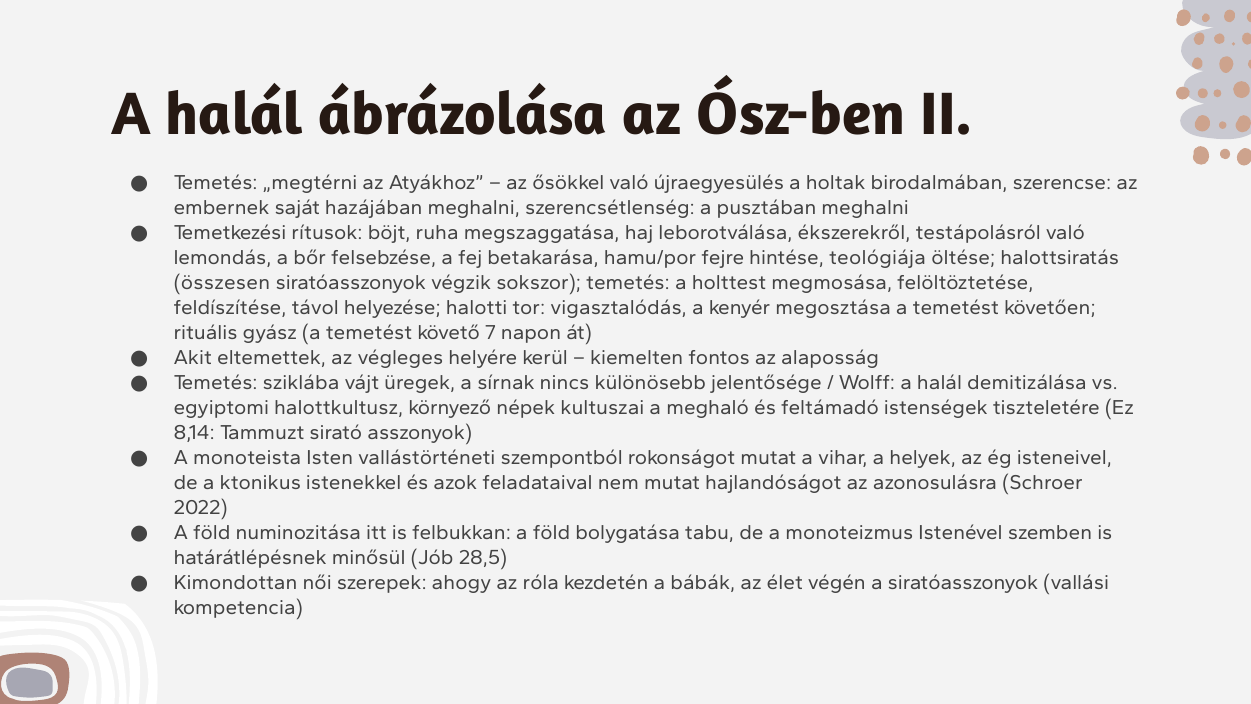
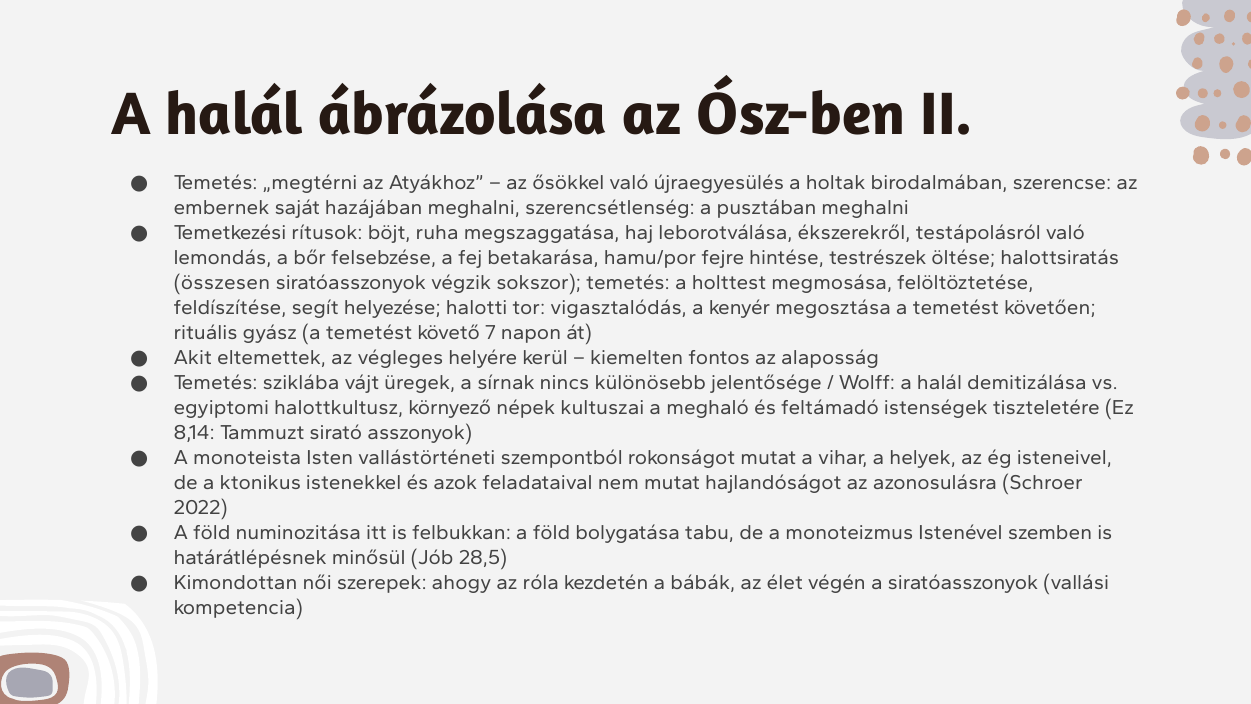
teológiája: teológiája -> testrészek (878, 257)
távol: távol -> segít (315, 307)
